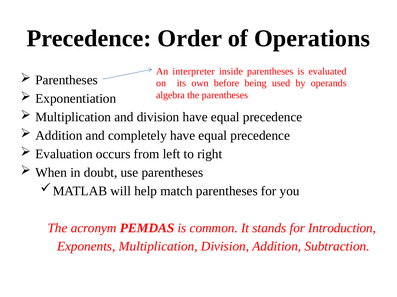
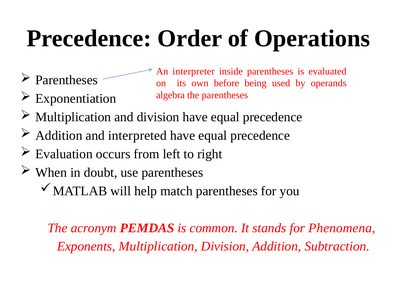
completely: completely -> interpreted (137, 136)
Introduction: Introduction -> Phenomena (342, 228)
